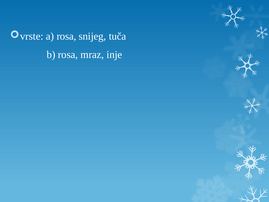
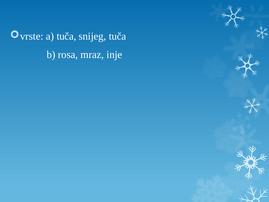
a rosa: rosa -> tuča (66, 36)
